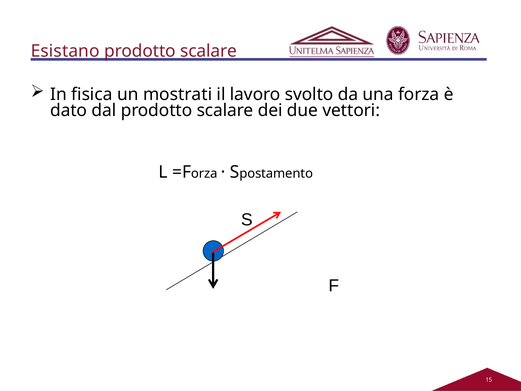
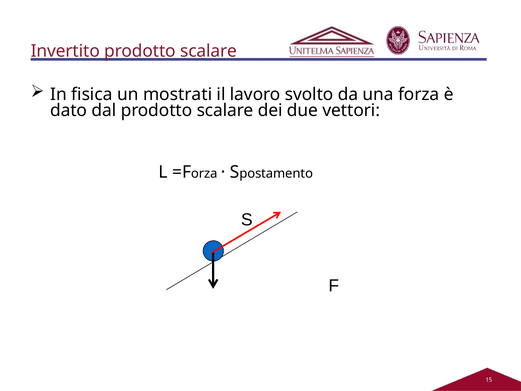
Esistano: Esistano -> Invertito (65, 51)
